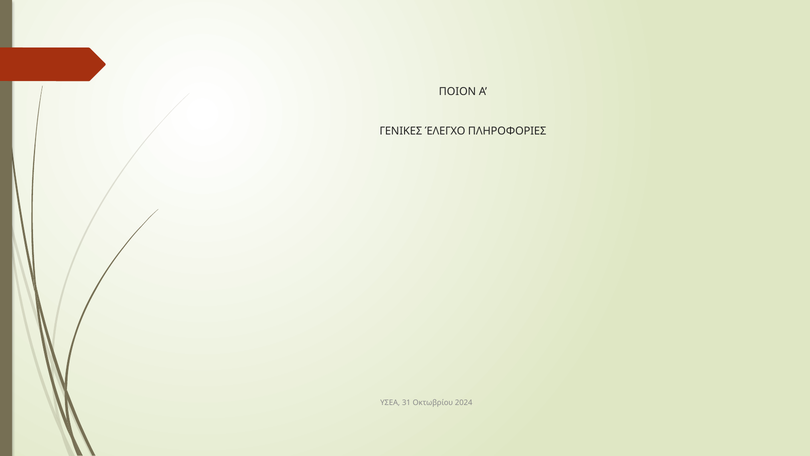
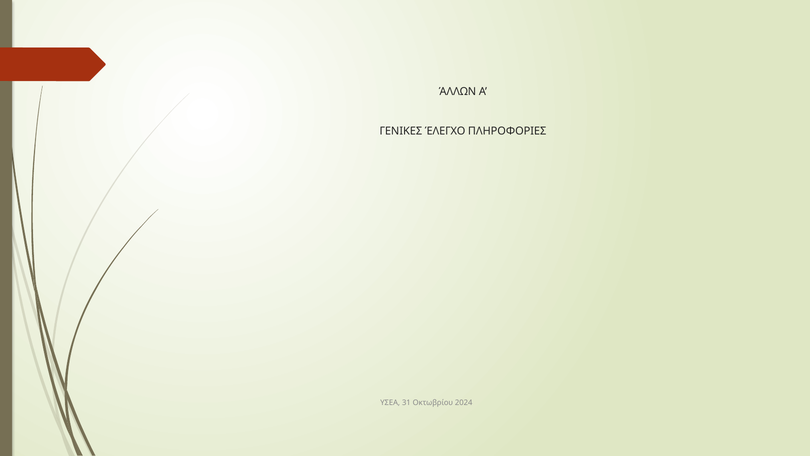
ΠΟΙΟΝ: ΠΟΙΟΝ -> ΆΛΛΩΝ (457, 91)
